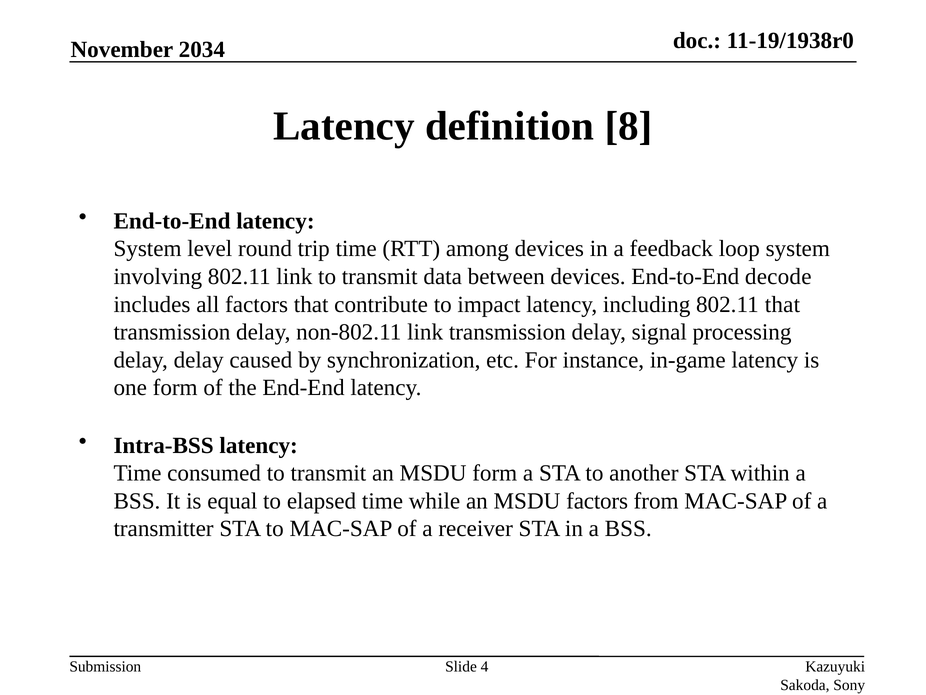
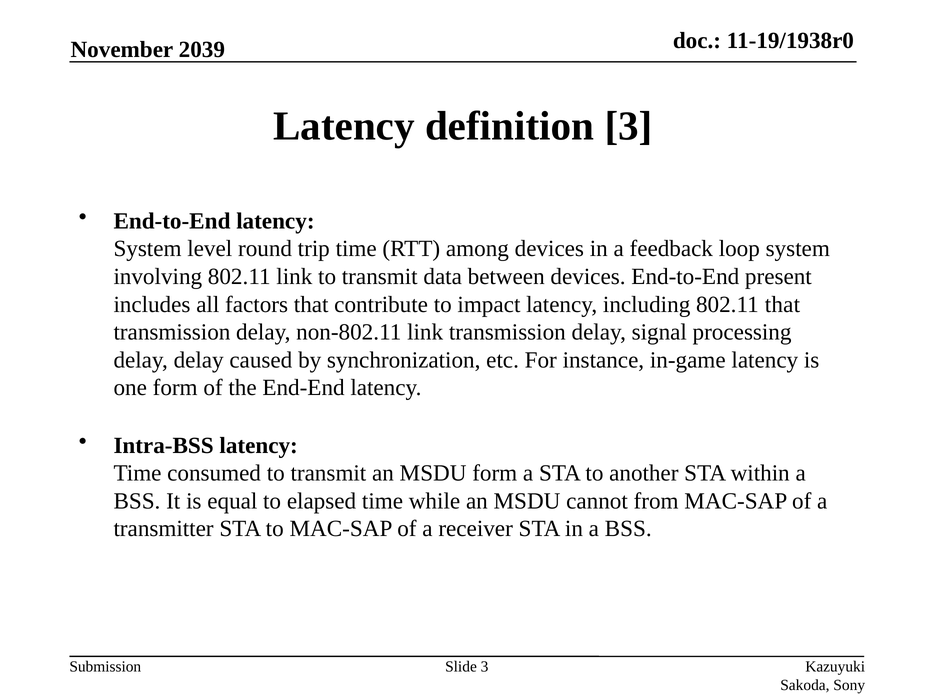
2034: 2034 -> 2039 (202, 49)
definition 8: 8 -> 3 (629, 126)
decode: decode -> present (778, 276)
MSDU factors: factors -> cannot (597, 501)
Slide 4: 4 -> 3 (485, 666)
